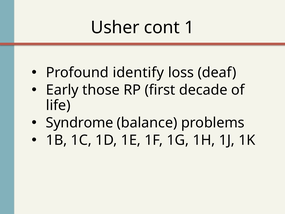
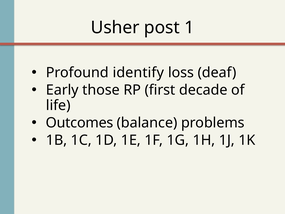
cont: cont -> post (162, 28)
Syndrome: Syndrome -> Outcomes (80, 123)
